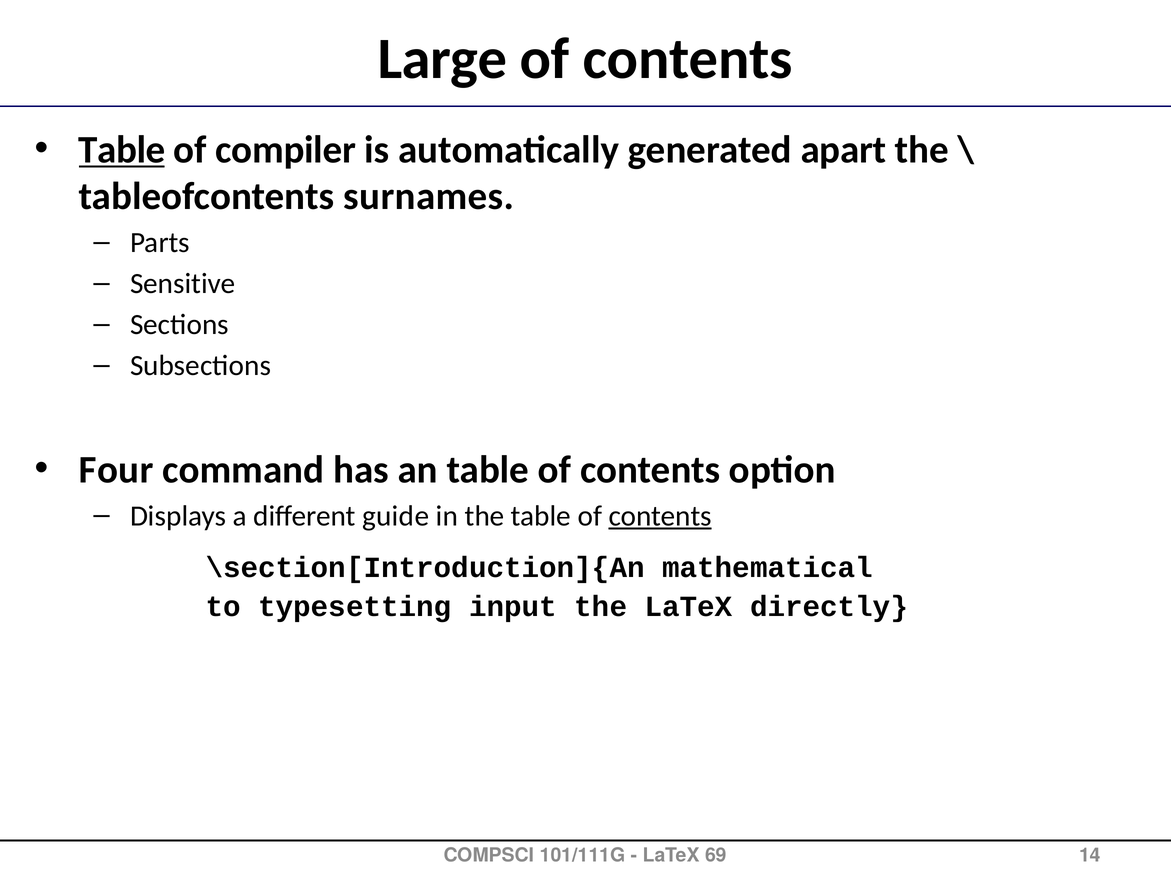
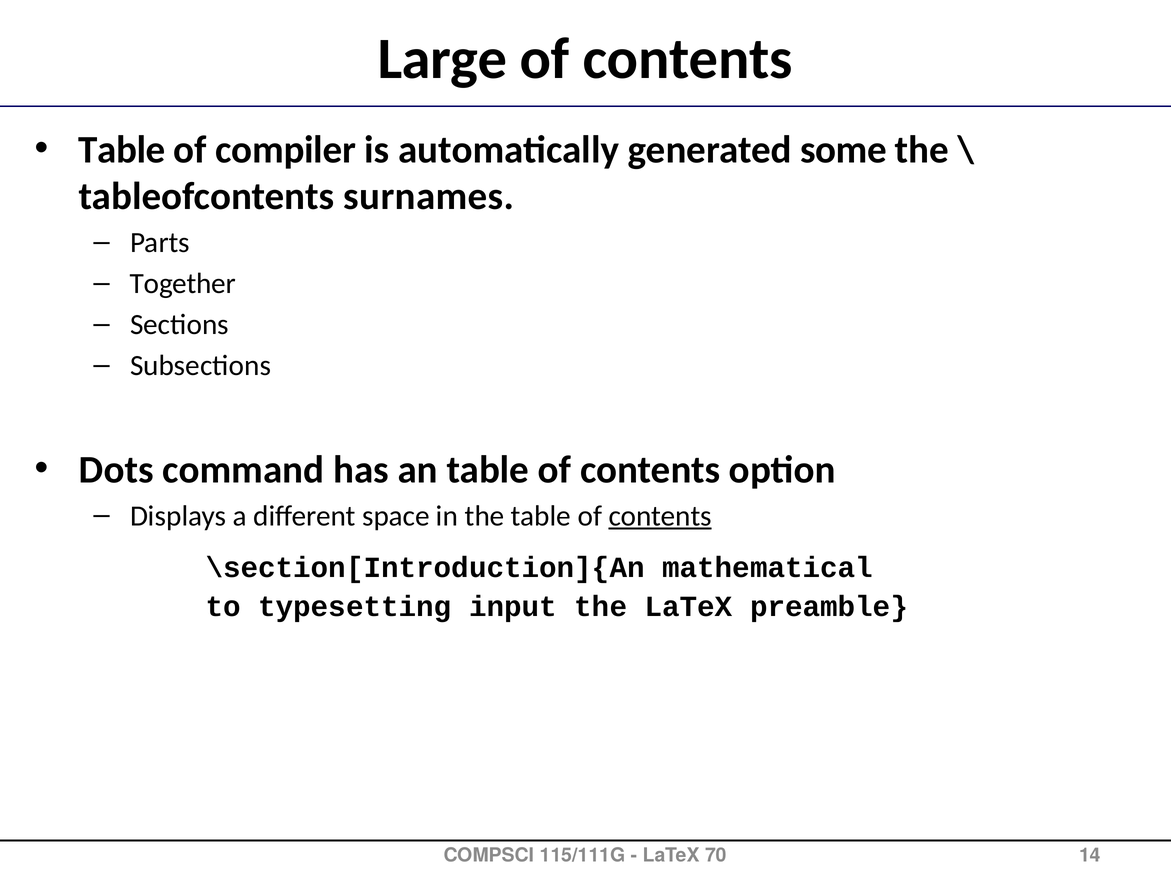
Table underline: present -> none (122, 150)
apart: apart -> some (843, 150)
Sensitive: Sensitive -> Together (183, 284)
Four: Four -> Dots (116, 470)
guide: guide -> space (396, 516)
directly: directly -> preamble (829, 607)
101/111G: 101/111G -> 115/111G (583, 855)
69: 69 -> 70 (716, 855)
